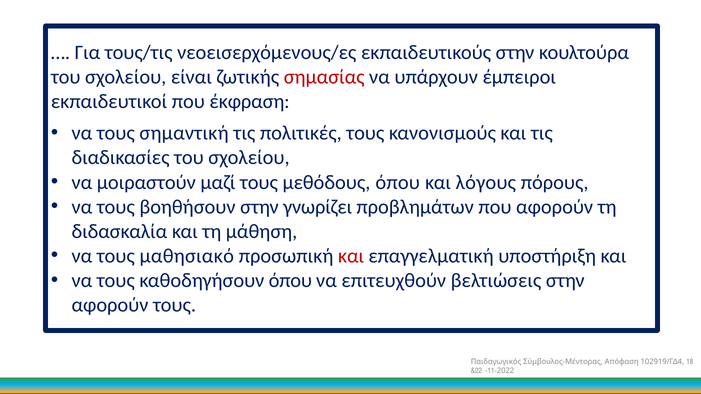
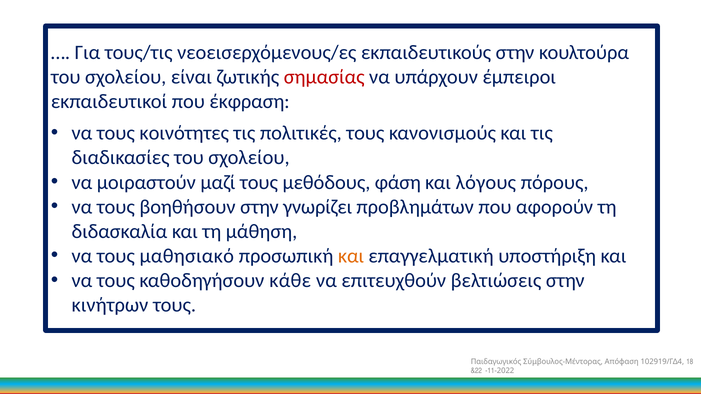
σημαντική: σημαντική -> κοινότητες (184, 133)
μεθόδους όπου: όπου -> φάση (398, 182)
και colour: red -> orange (351, 256)
καθοδηγήσουν όπου: όπου -> κάθε (290, 281)
αφορούν: αφορούν -> κινήτρων (110, 305)
